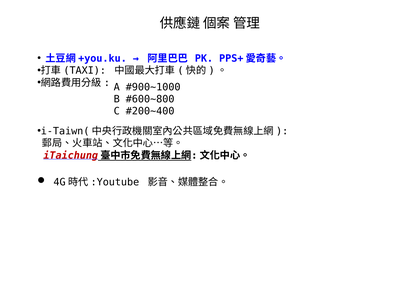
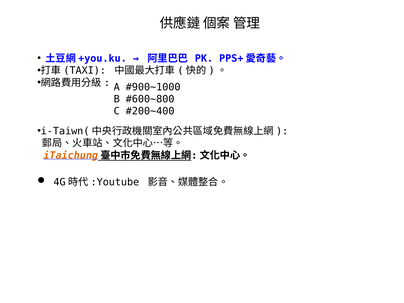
iTaichung colour: red -> orange (71, 155)
